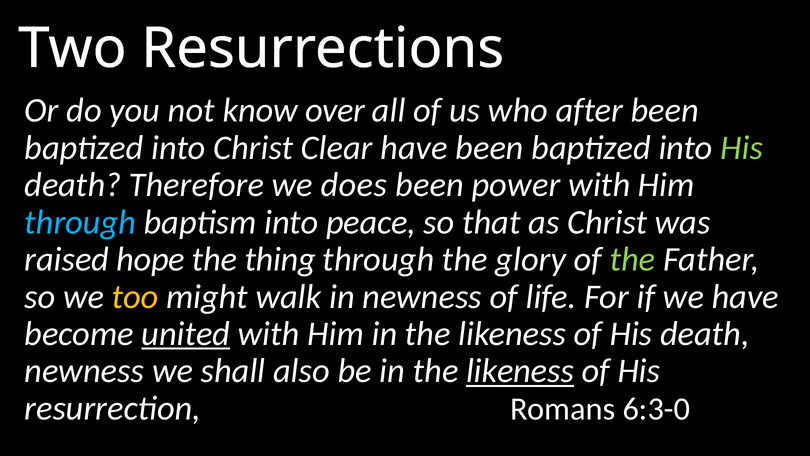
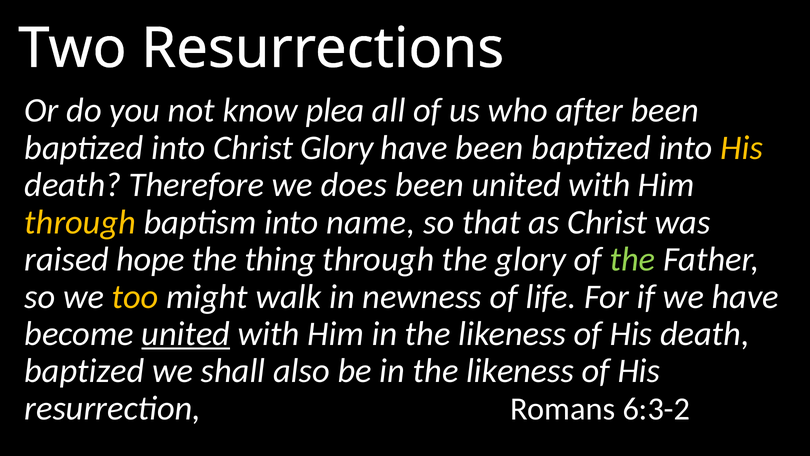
over: over -> plea (335, 111)
Christ Clear: Clear -> Glory (337, 148)
His colour: light green -> yellow (742, 148)
been power: power -> united (516, 185)
through colour: light blue -> yellow (80, 222)
peace: peace -> name (371, 222)
newness: newness -> baptized (84, 371)
likeness underline: present -> none (520, 371)
6:3-0: 6:3-0 -> 6:3-2 (656, 409)
